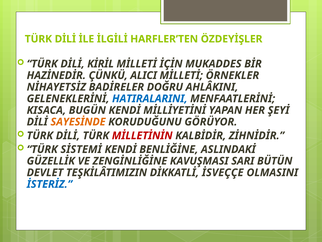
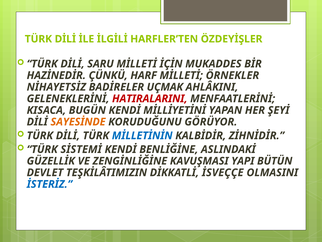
KİRİL: KİRİL -> SARU (101, 64)
ALICI: ALICI -> HARF (144, 75)
DOĞRU: DOĞRU -> UÇMAK (165, 87)
HATIRALARINI colour: blue -> red (150, 98)
MİLLETİNİN colour: red -> blue (142, 135)
SARI: SARI -> YAPI (243, 161)
